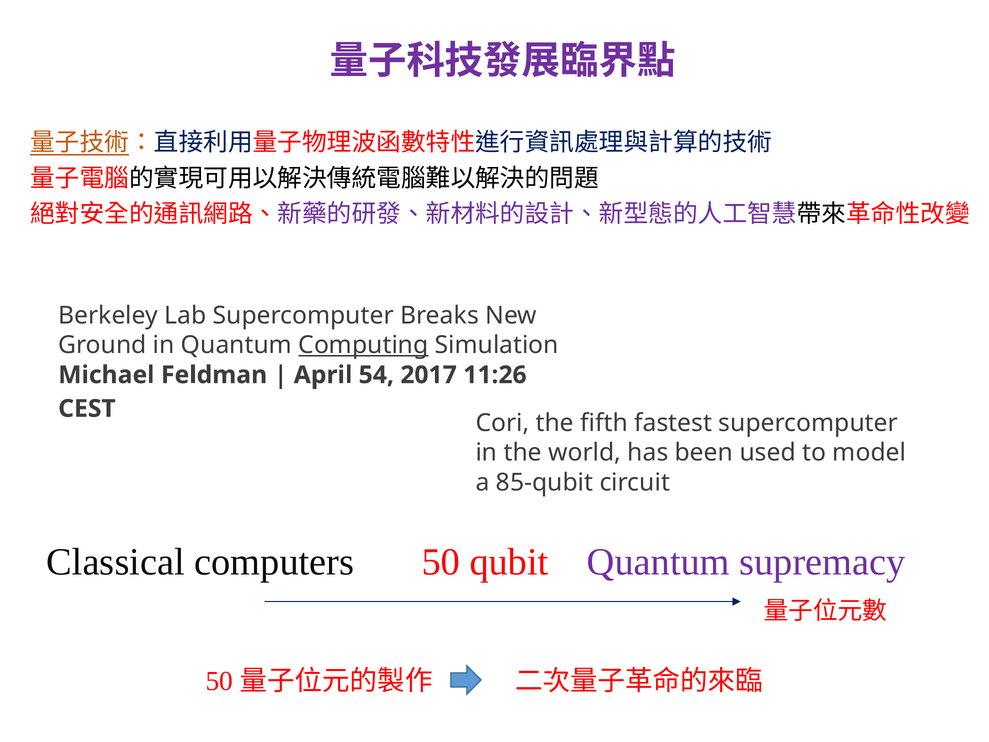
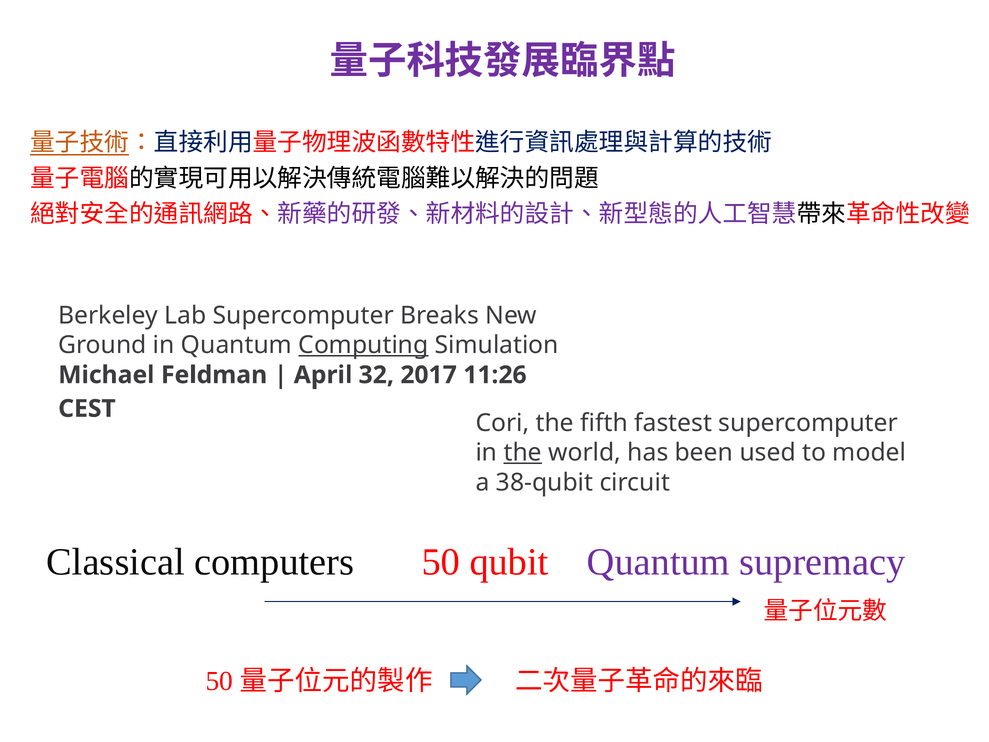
54: 54 -> 32 (376, 375)
the underline: none -> present (523, 453)
85-qubit: 85-qubit -> 38-qubit (545, 482)
